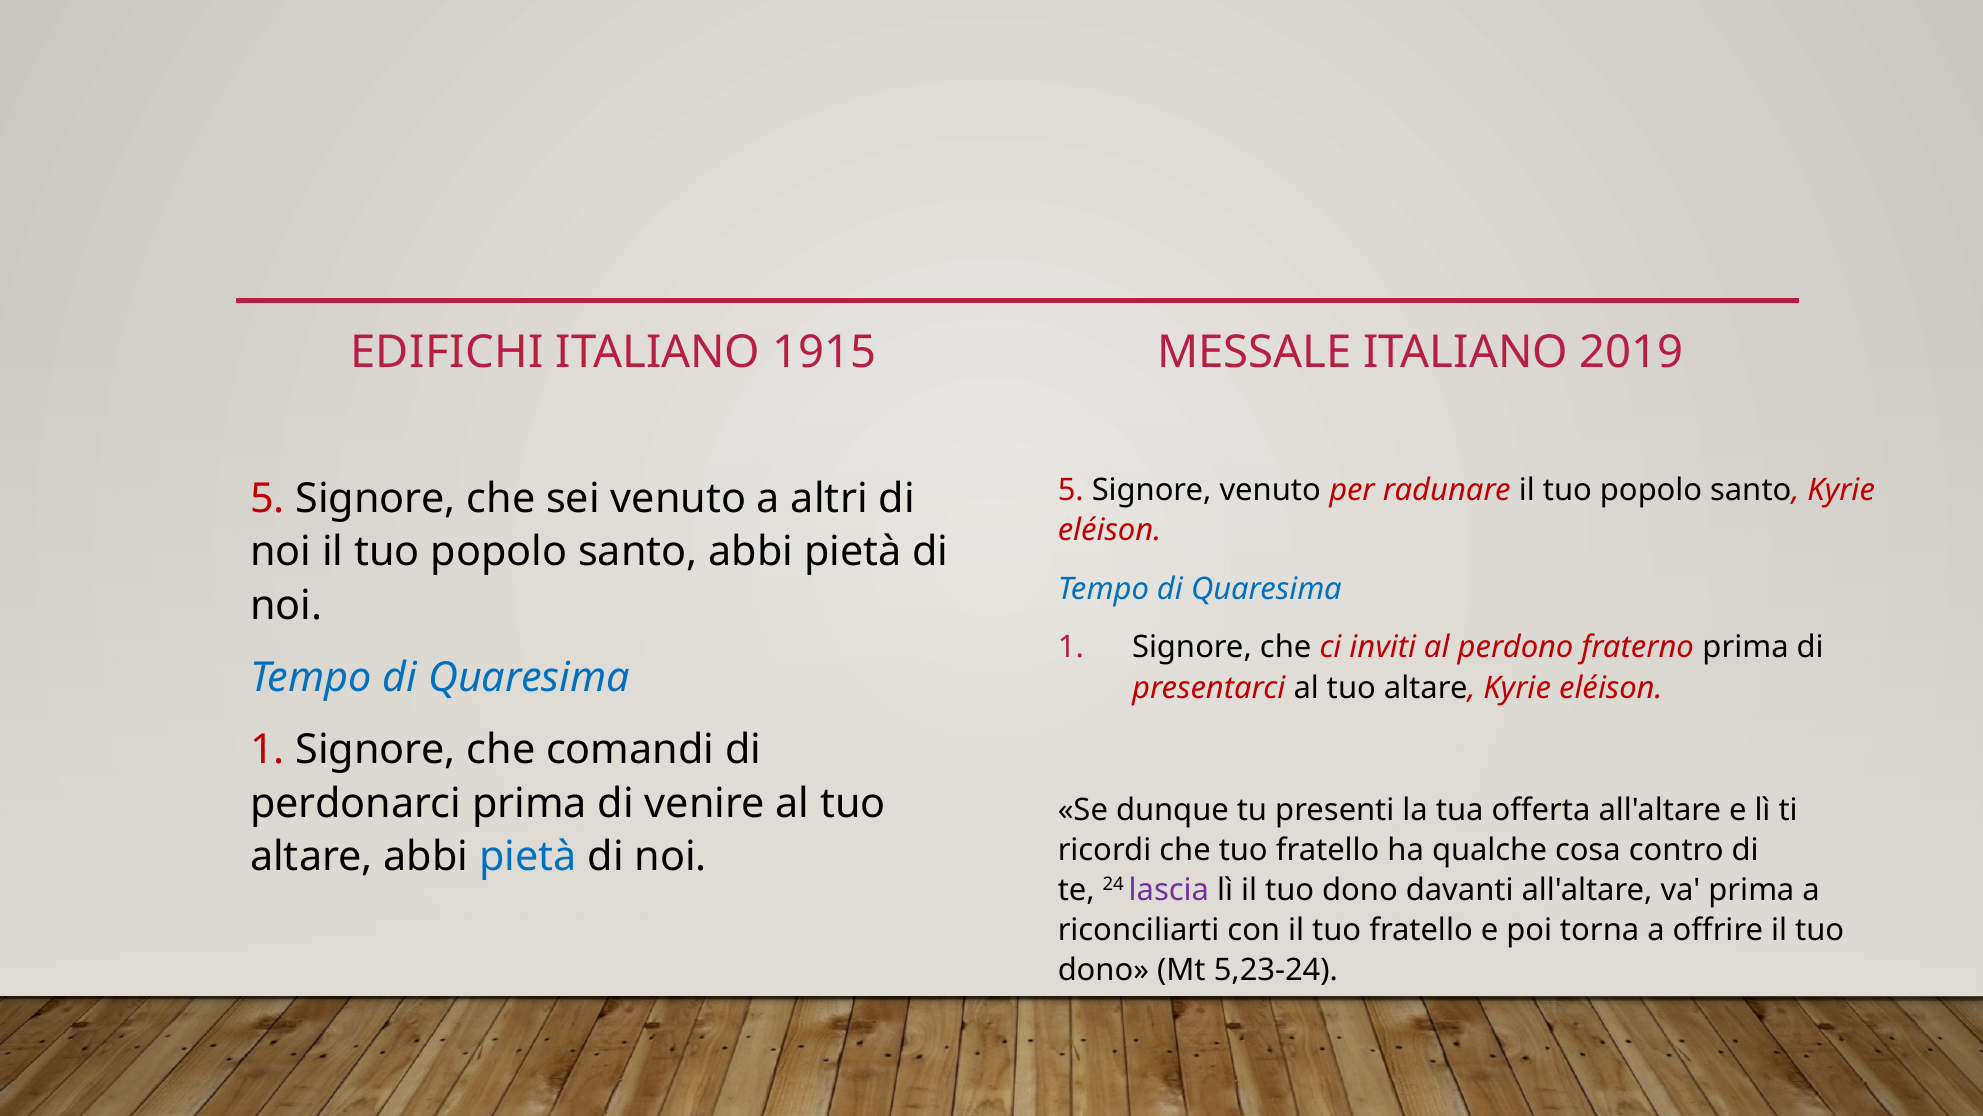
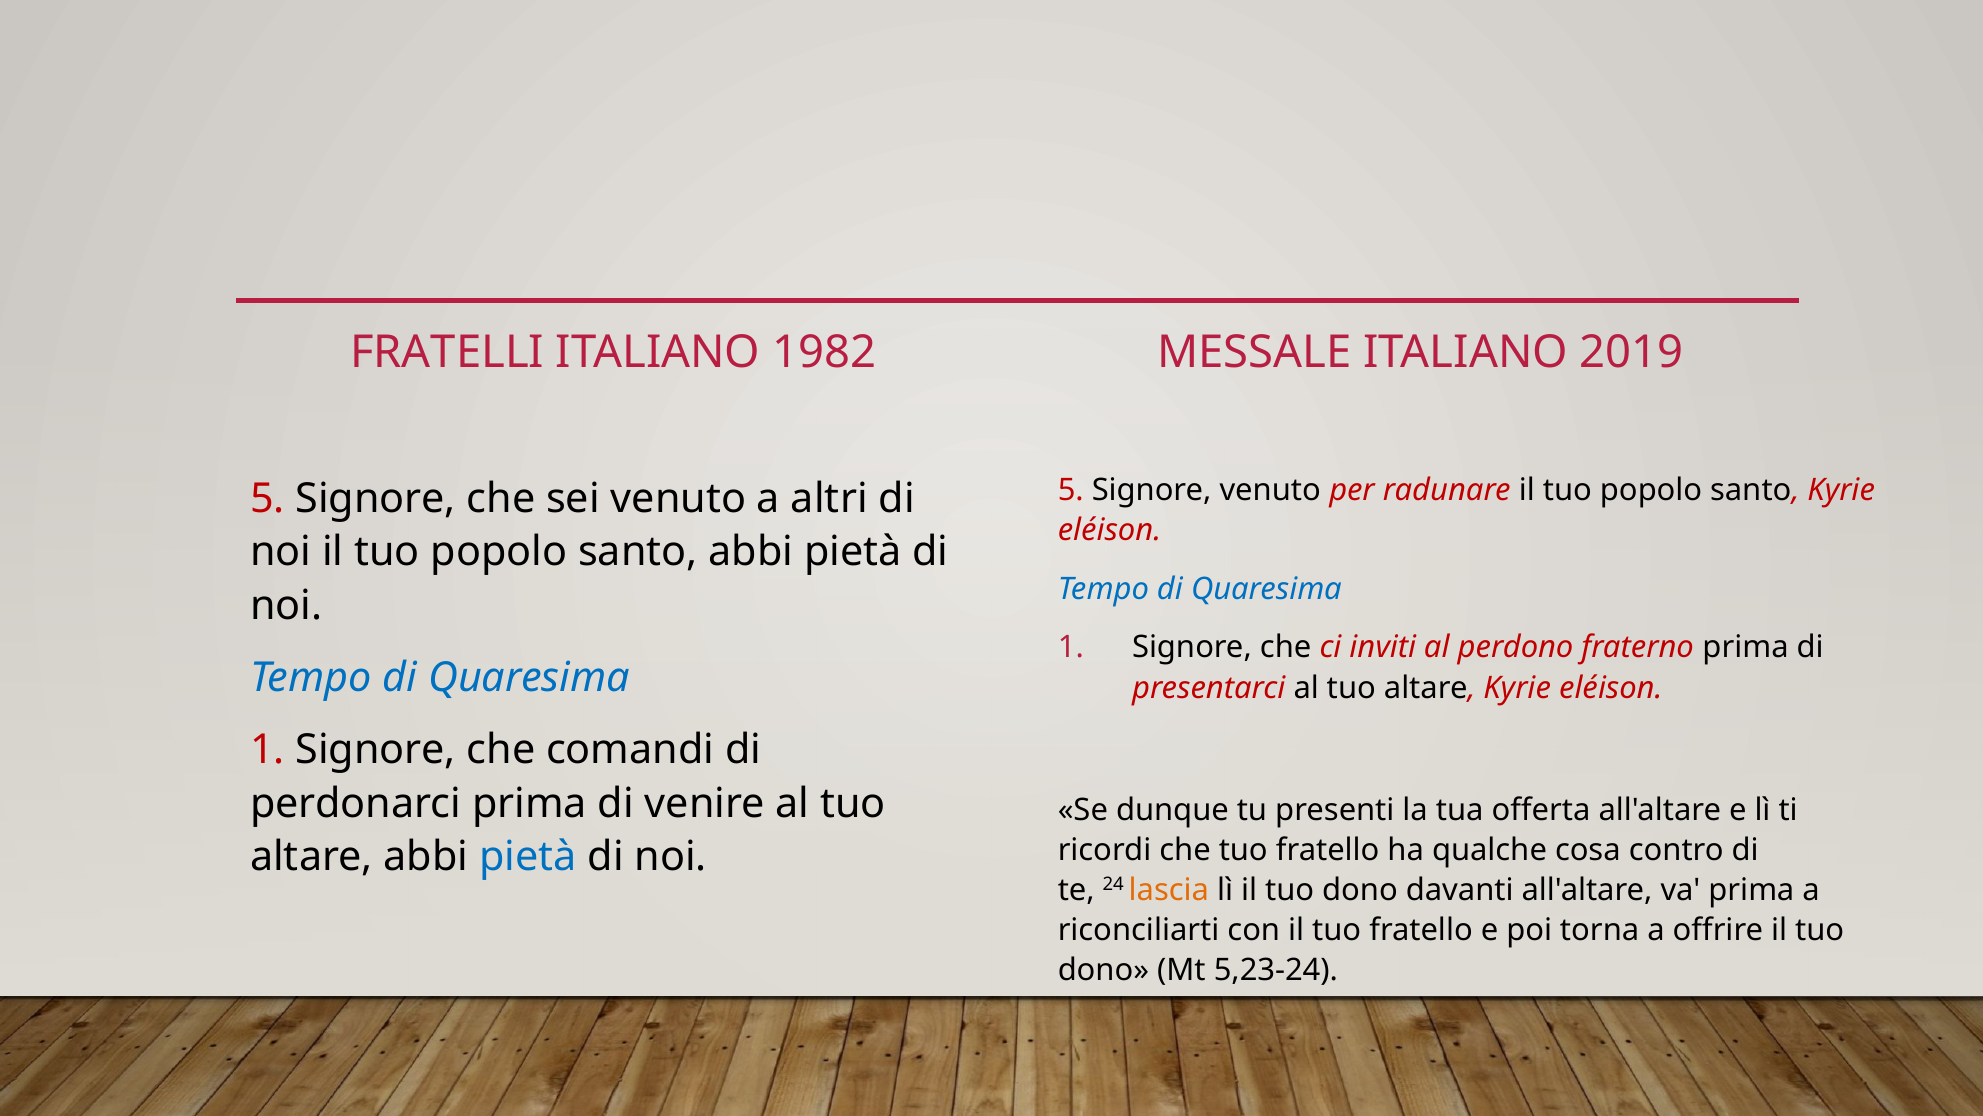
EDIFICHI: EDIFICHI -> FRATELLI (447, 352)
1915: 1915 -> 1982 (824, 352)
lascia colour: purple -> orange (1169, 890)
